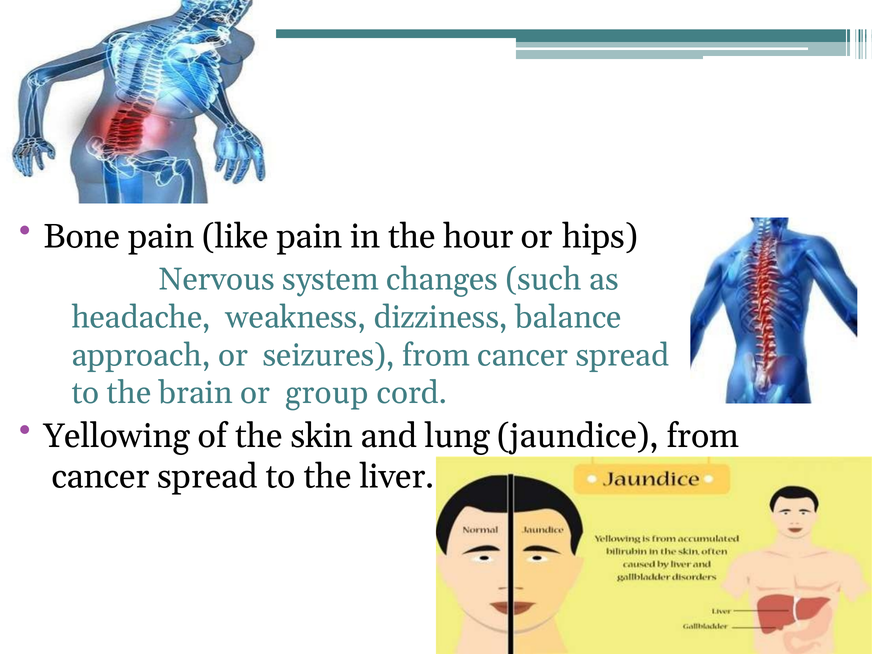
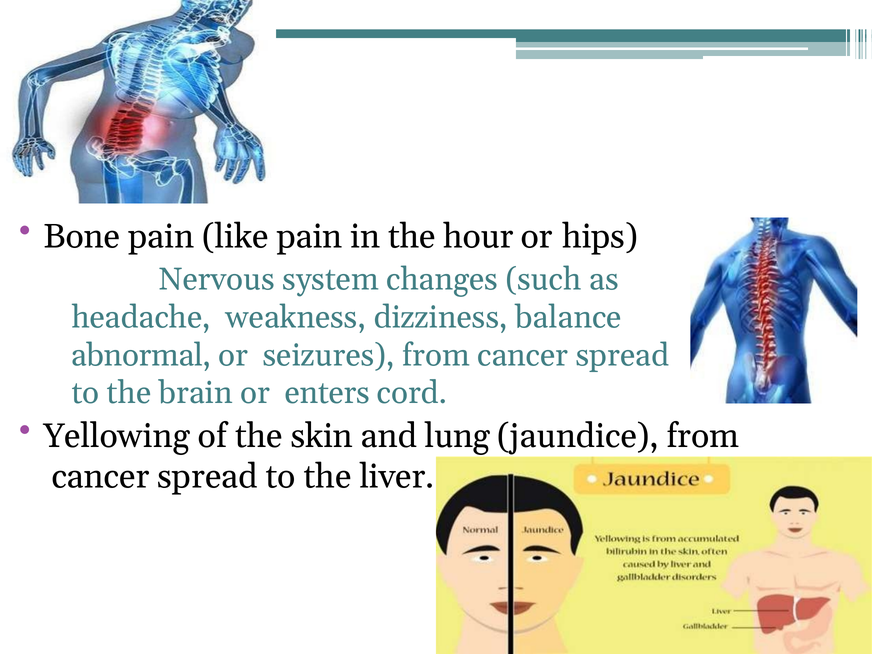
approach: approach -> abnormal (141, 355)
group: group -> enters (327, 393)
